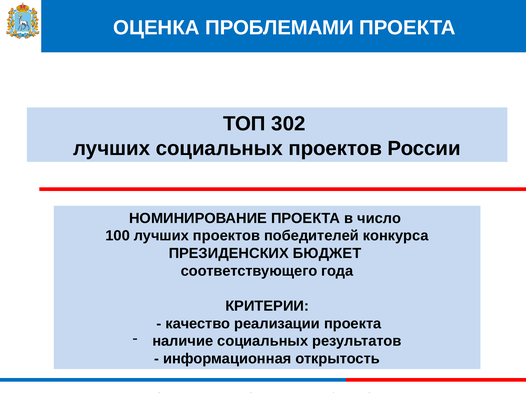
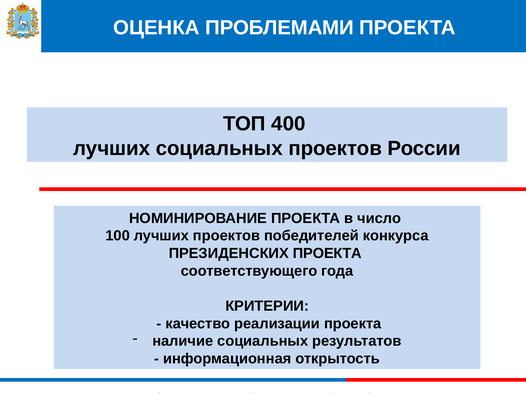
302: 302 -> 400 (288, 124)
ПРЕЗИДЕНСКИХ БЮДЖЕТ: БЮДЖЕТ -> ПРОЕКТА (327, 253)
